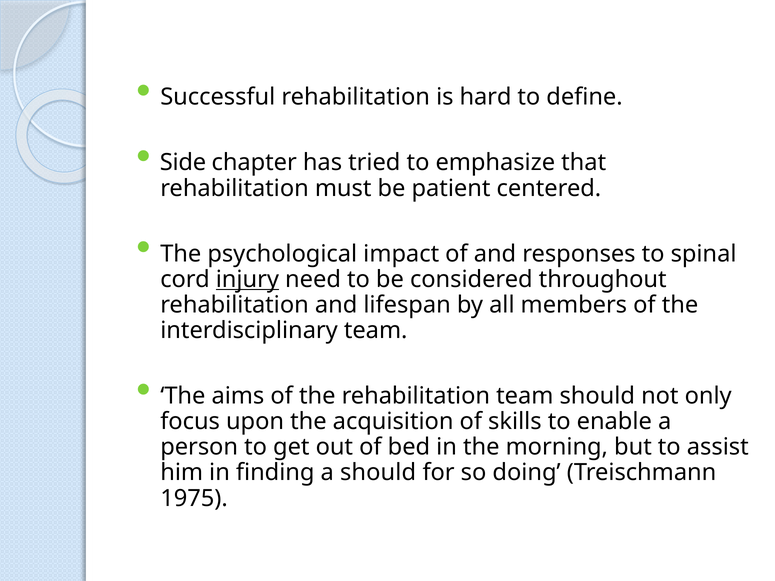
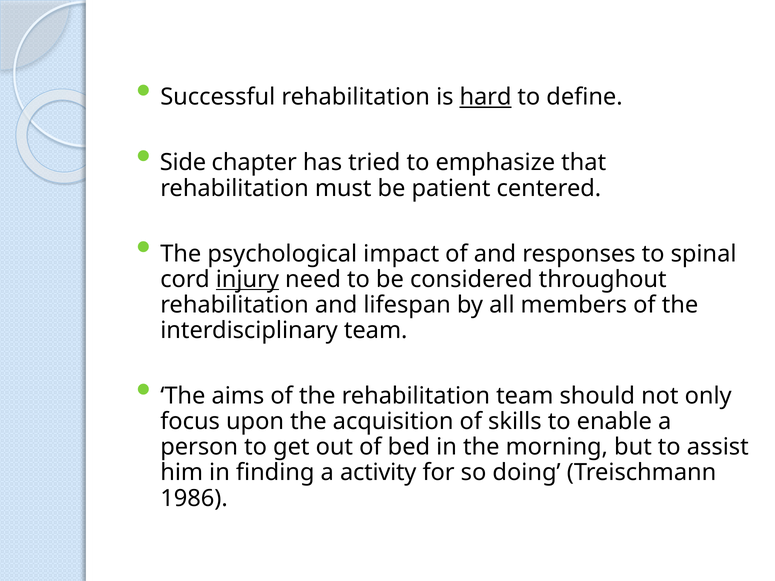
hard underline: none -> present (486, 97)
a should: should -> activity (378, 473)
1975: 1975 -> 1986 (194, 498)
